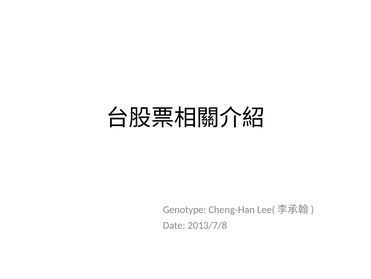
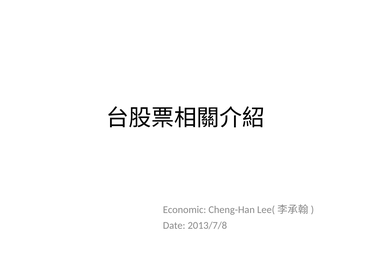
Genotype: Genotype -> Economic (185, 209)
